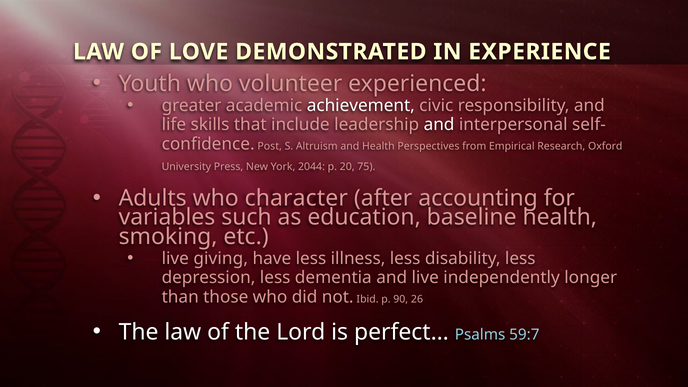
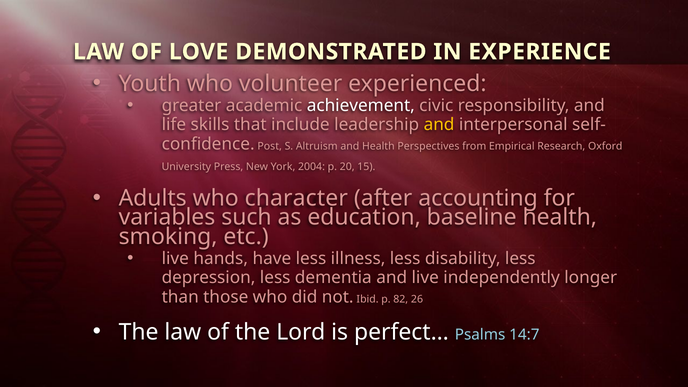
and colour: white -> yellow (439, 125)
2044: 2044 -> 2004 (311, 167)
75: 75 -> 15 (366, 167)
giving: giving -> hands (221, 259)
90: 90 -> 82 (401, 299)
59:7: 59:7 -> 14:7 (524, 335)
